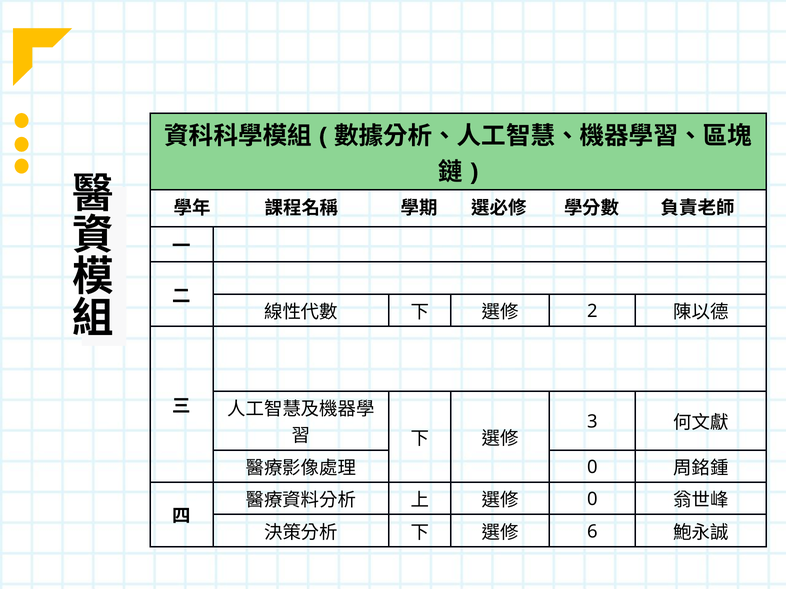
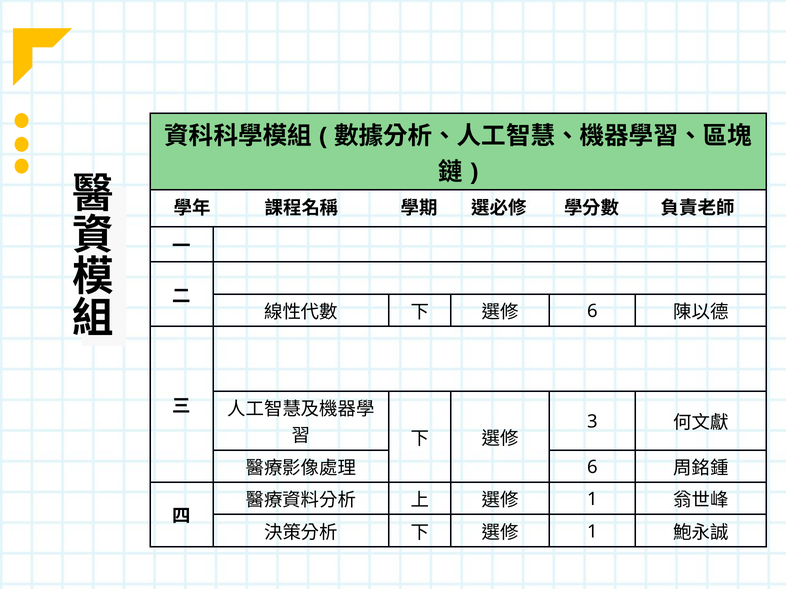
2: 2 -> 6 (592, 311)
0: 0 -> 6 (592, 468)
0: 0 -> 1 (592, 500)
6: 6 -> 1 (592, 532)
